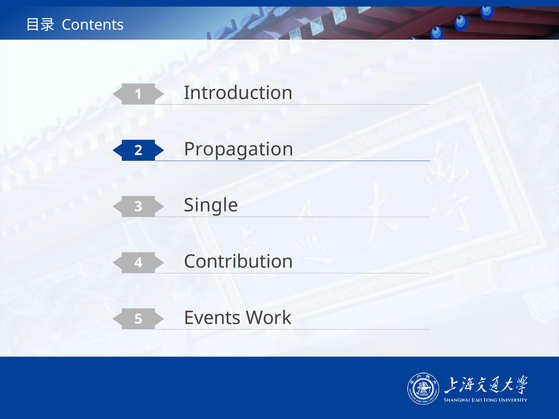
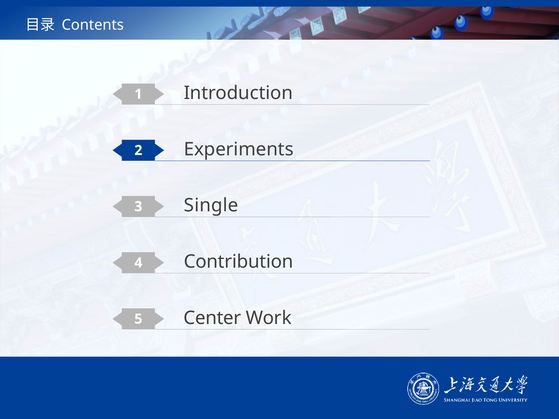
Propagation: Propagation -> Experiments (239, 149)
Events: Events -> Center (212, 318)
